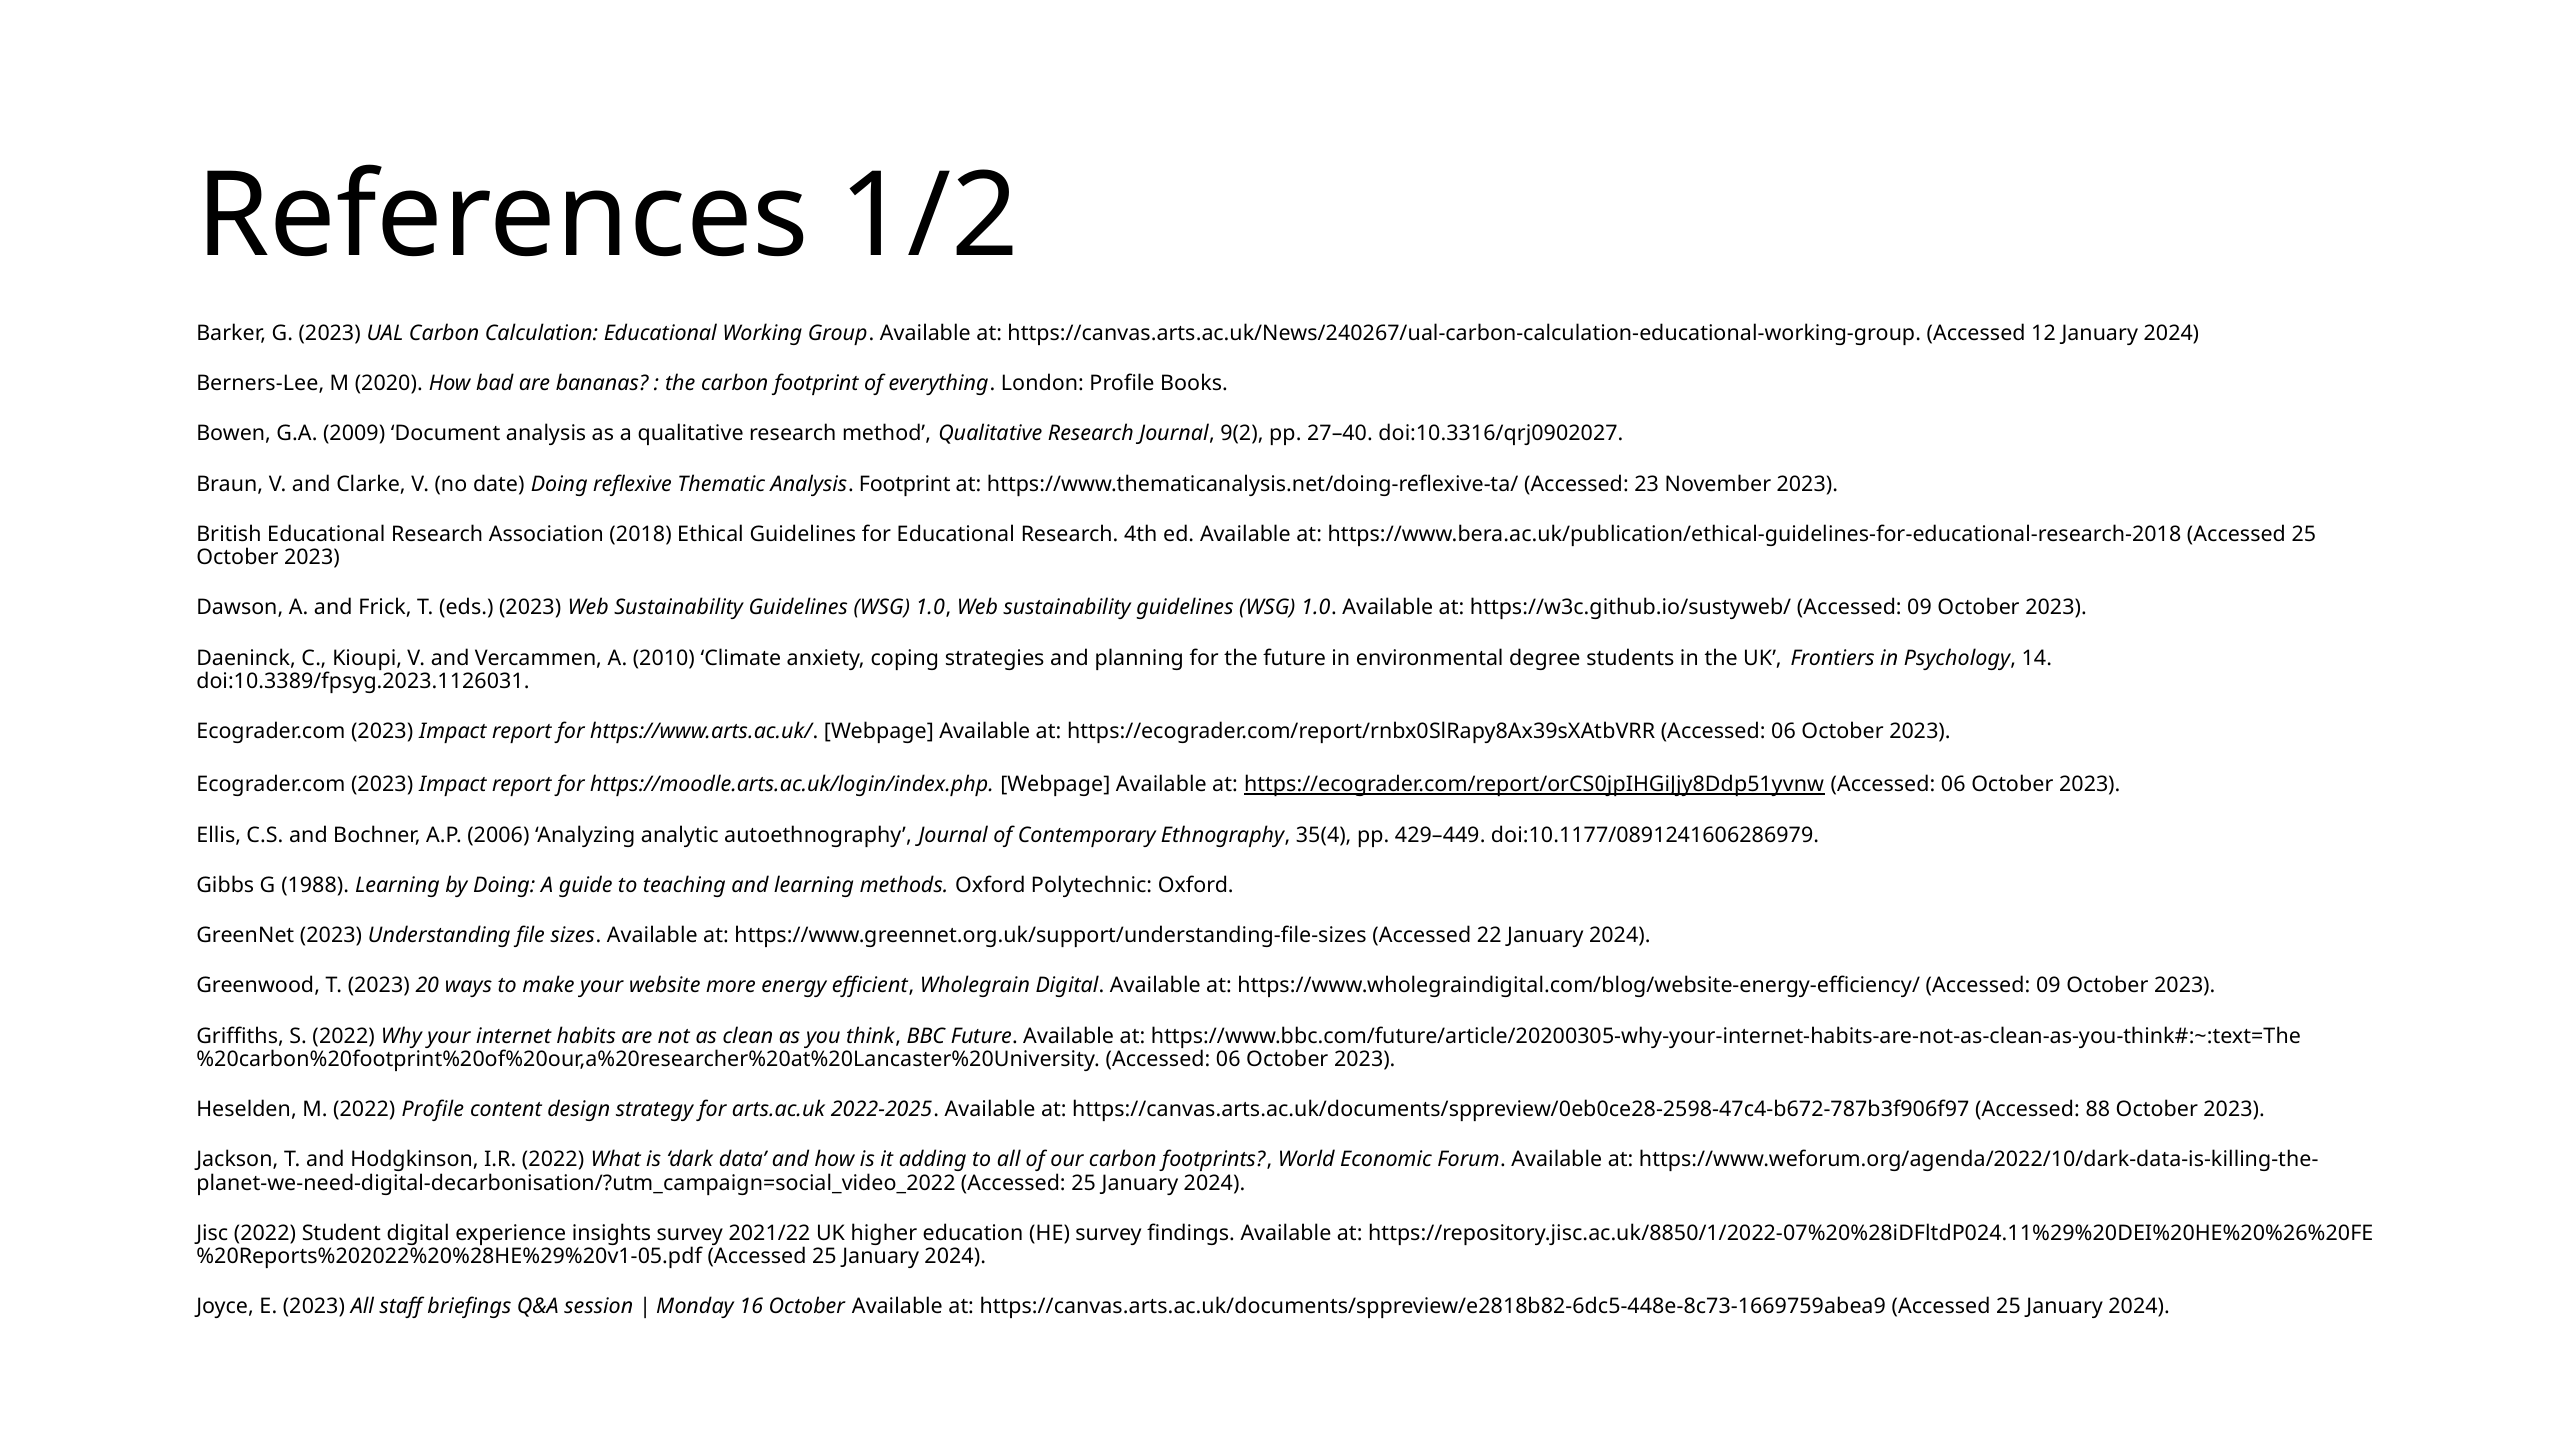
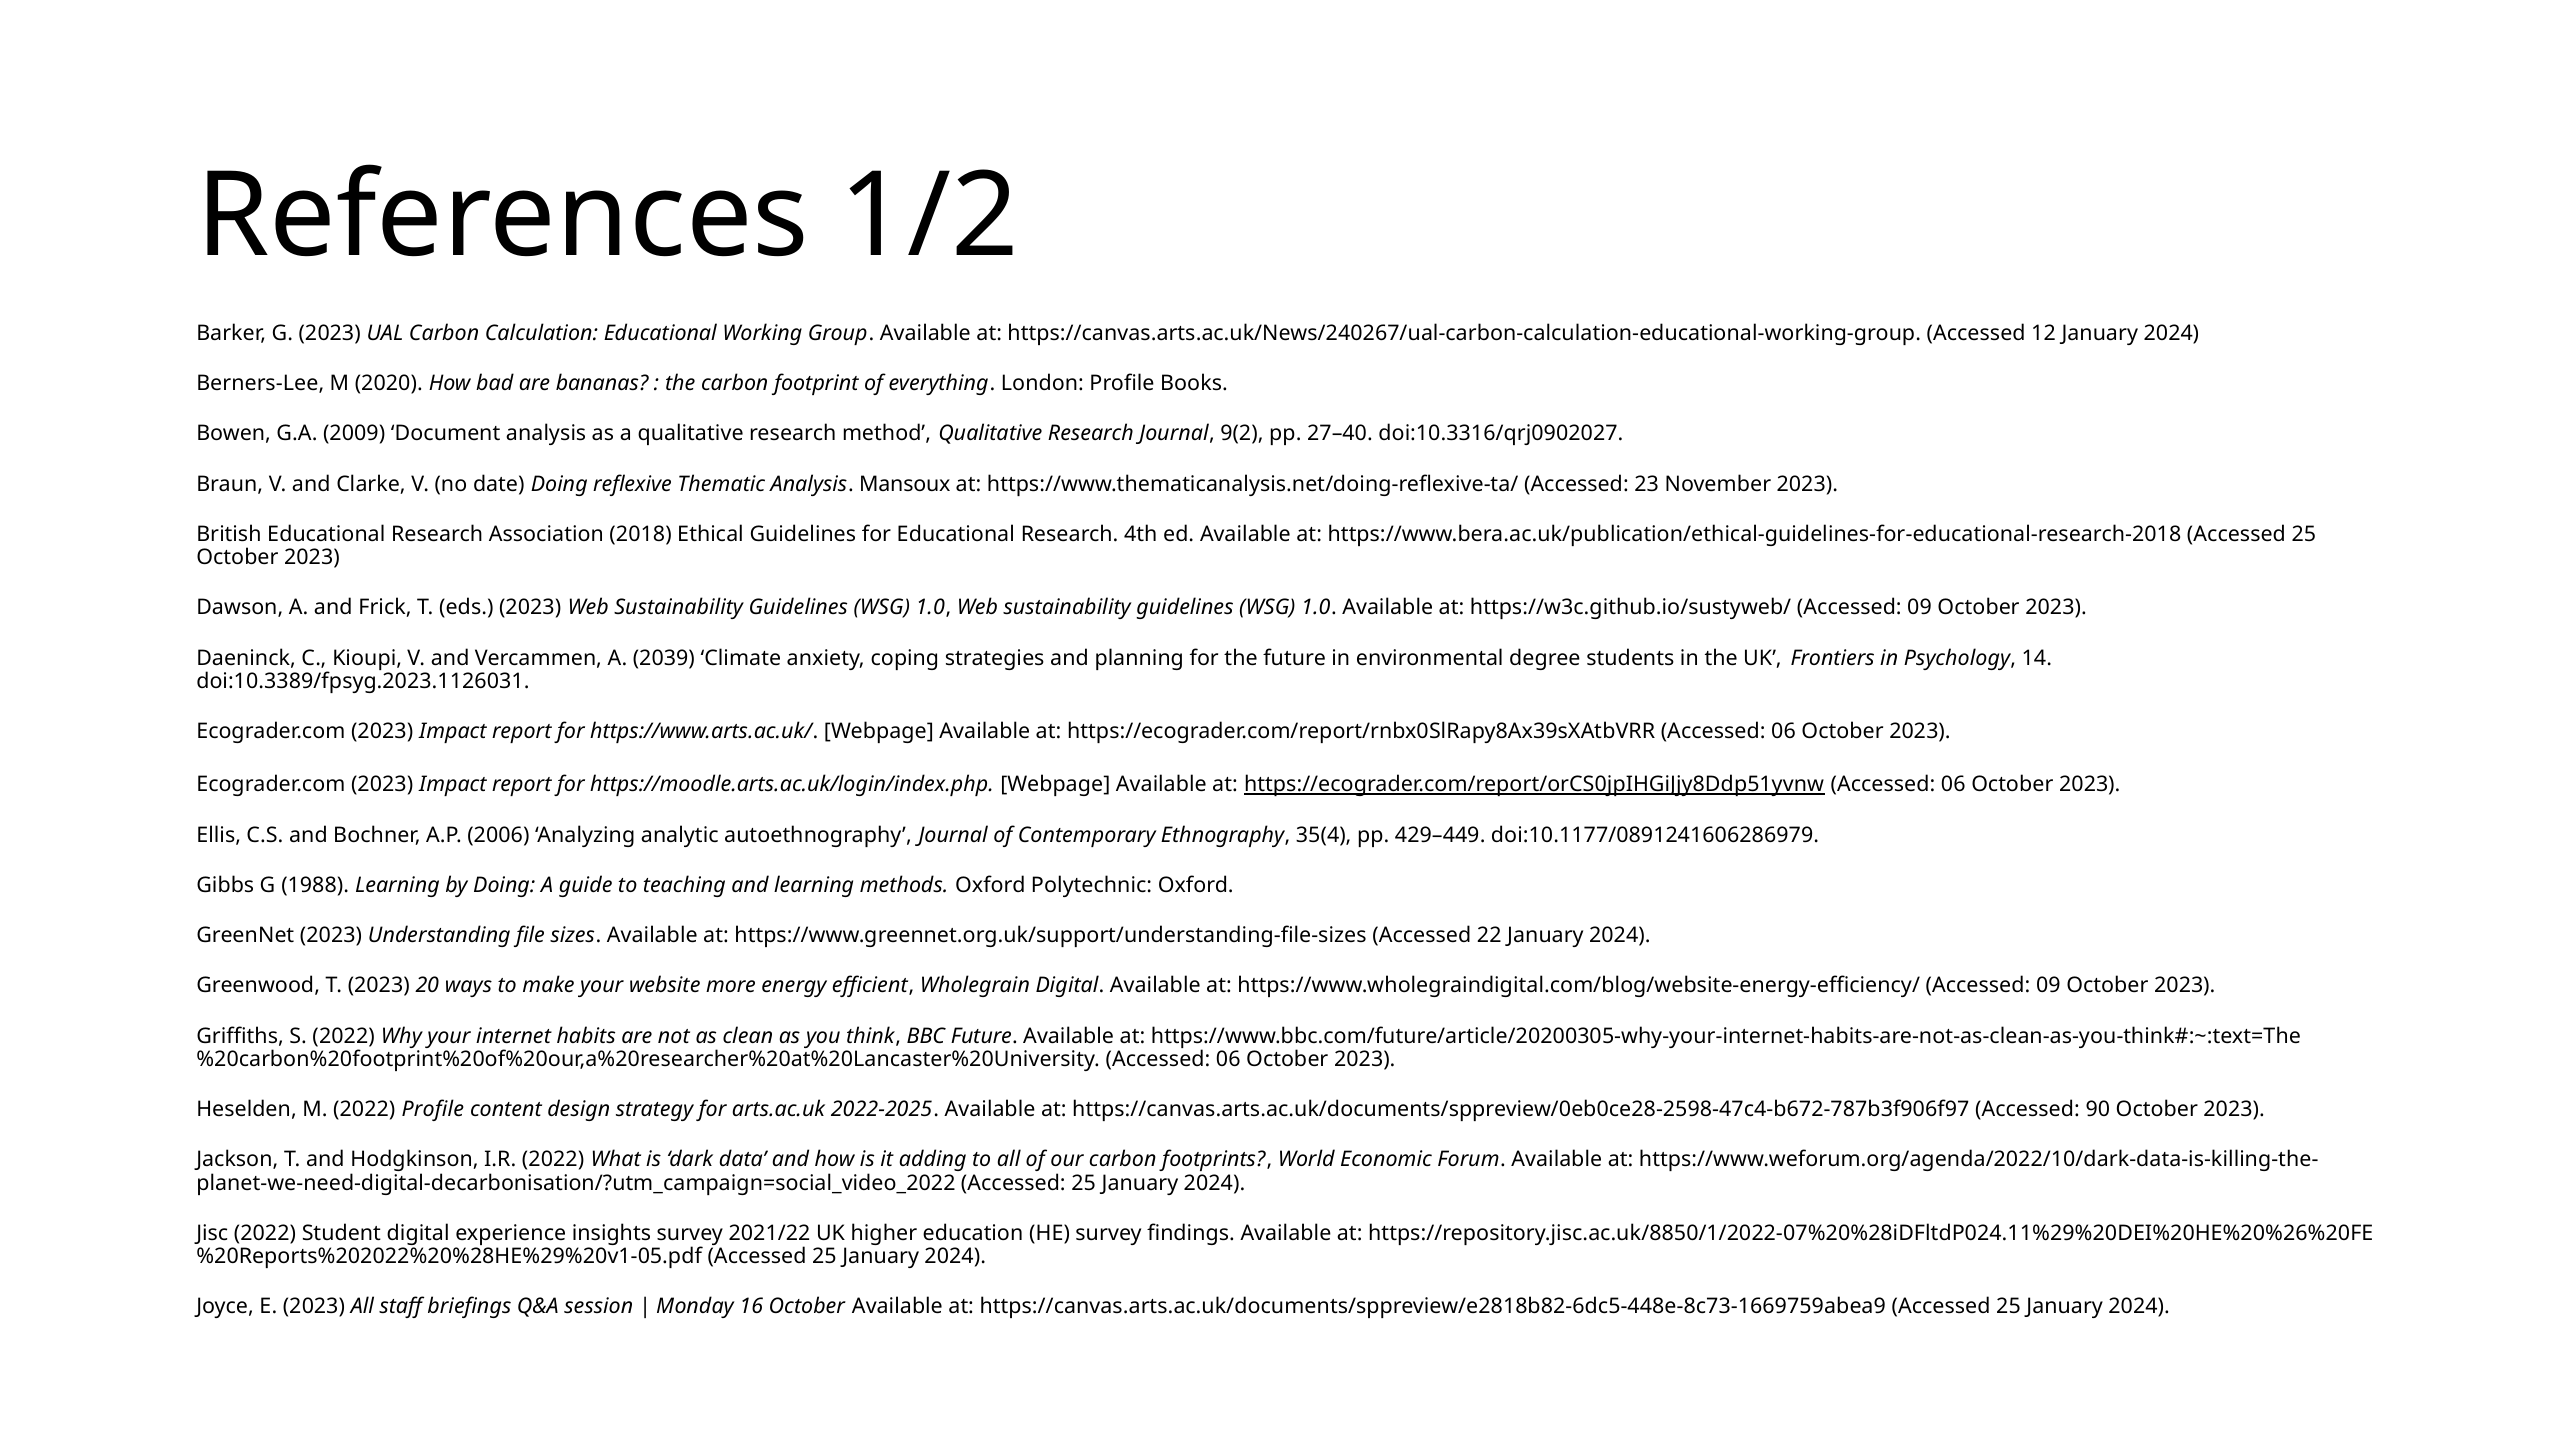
Analysis Footprint: Footprint -> Mansoux (905, 484)
2010: 2010 -> 2039 (664, 658)
88: 88 -> 90 (2098, 1110)
